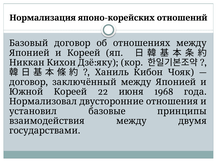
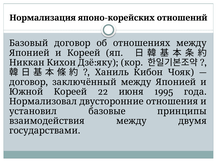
1968: 1968 -> 1995 (164, 92)
